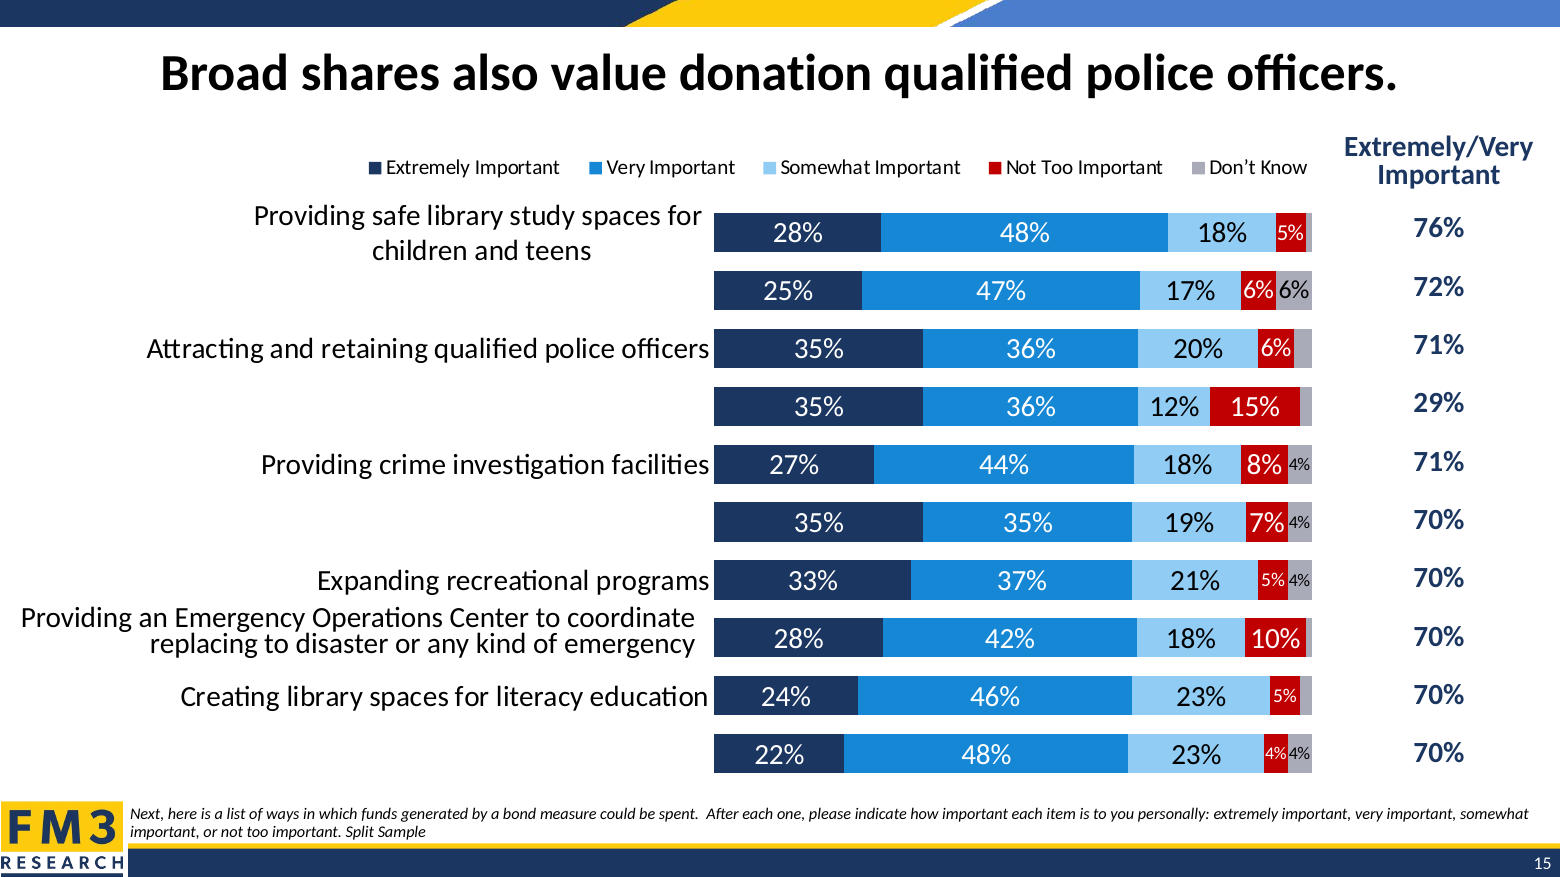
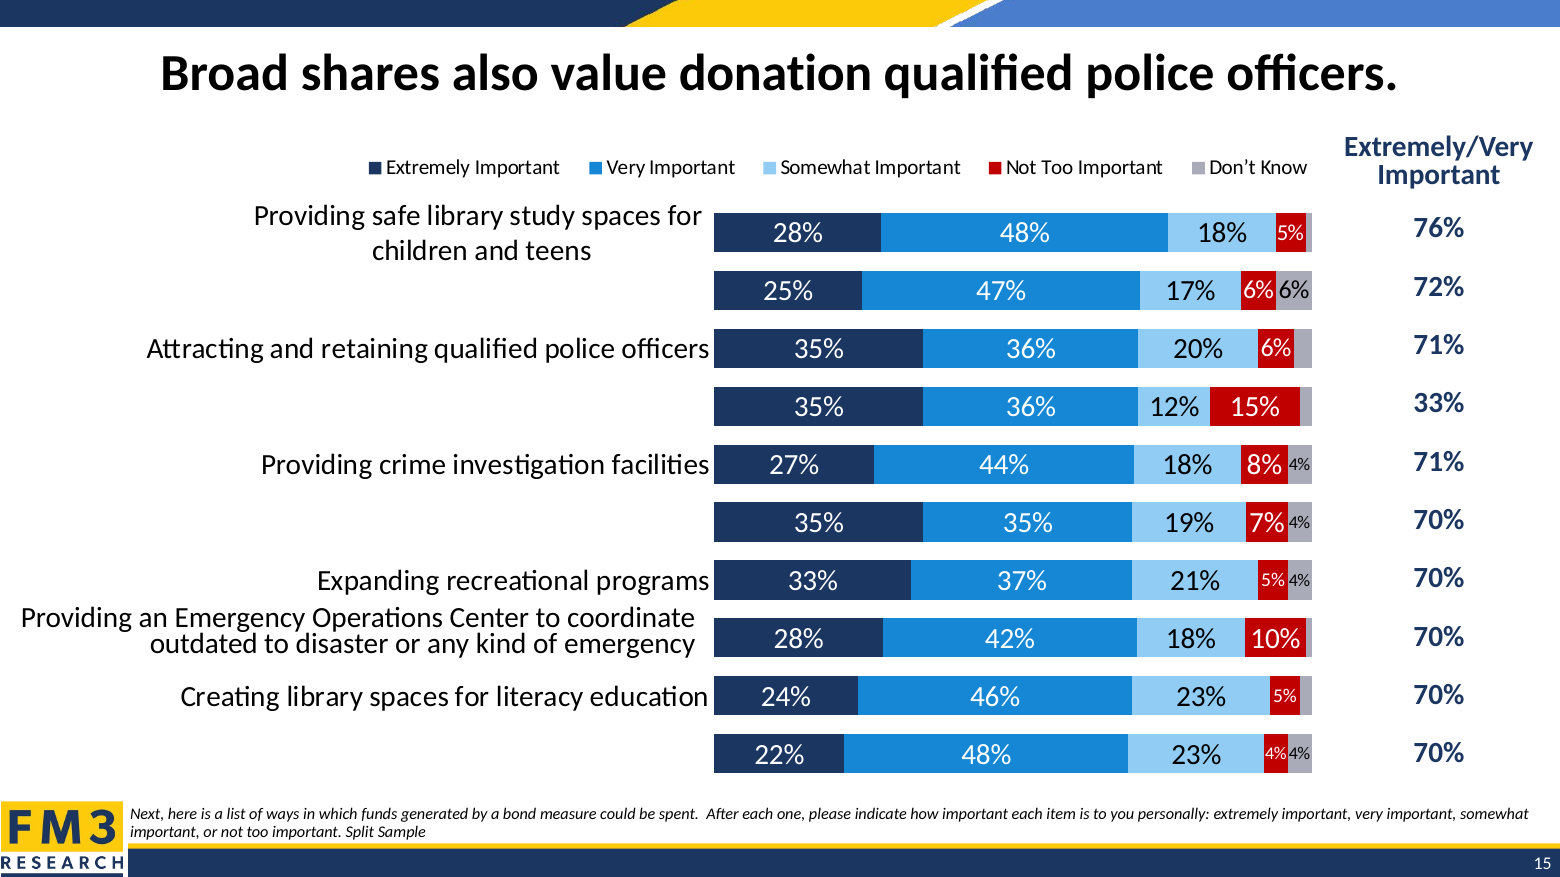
29%: 29% -> 33% (1439, 403)
replacing: replacing -> outdated (204, 644)
